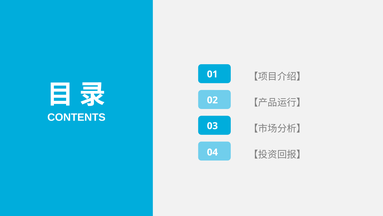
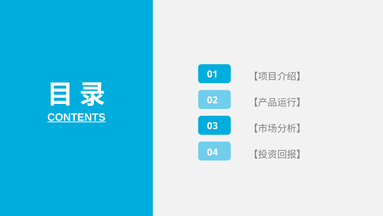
CONTENTS underline: none -> present (76, 117)
